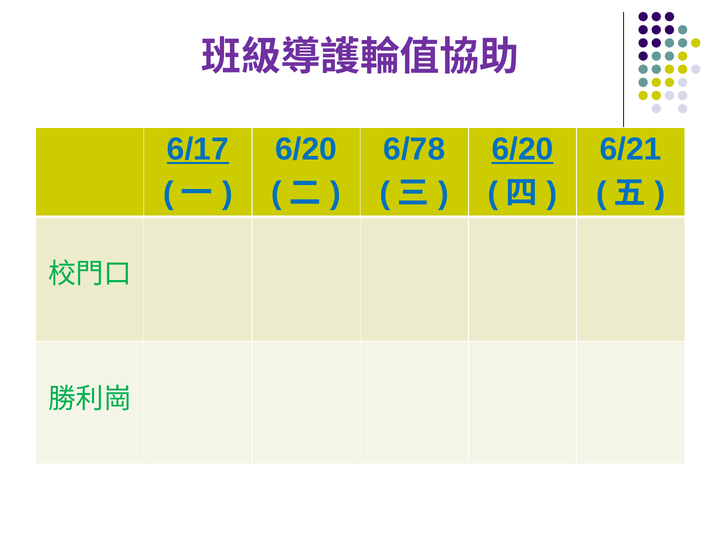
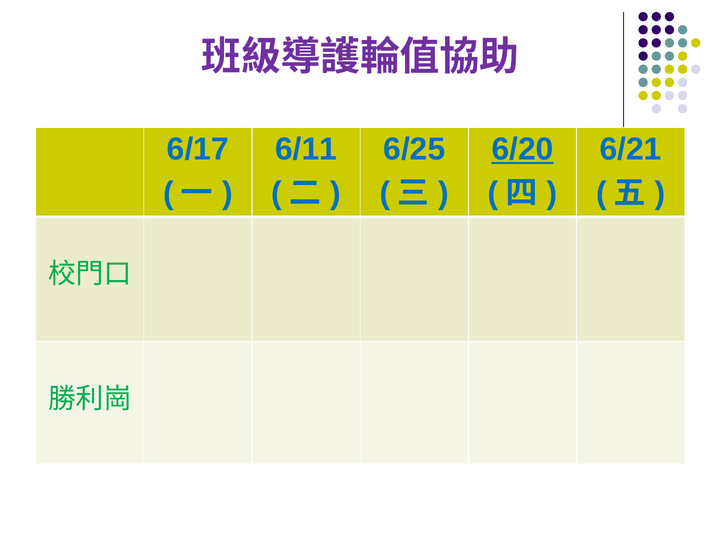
6/17 underline: present -> none (198, 149)
6/20: 6/20 -> 6/11 (306, 149)
6/78: 6/78 -> 6/25 (414, 149)
